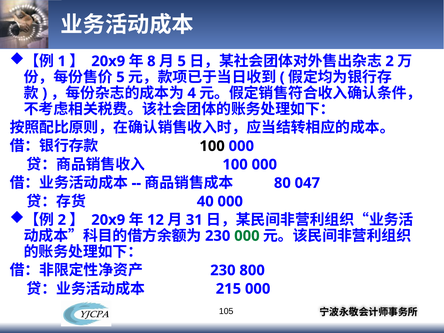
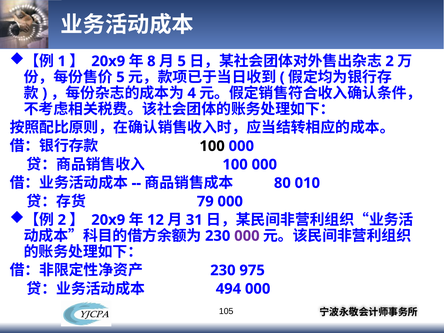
047: 047 -> 010 (307, 183)
40: 40 -> 79 (205, 201)
000 colour: green -> purple (247, 236)
800: 800 -> 975 (252, 270)
215: 215 -> 494 (228, 289)
